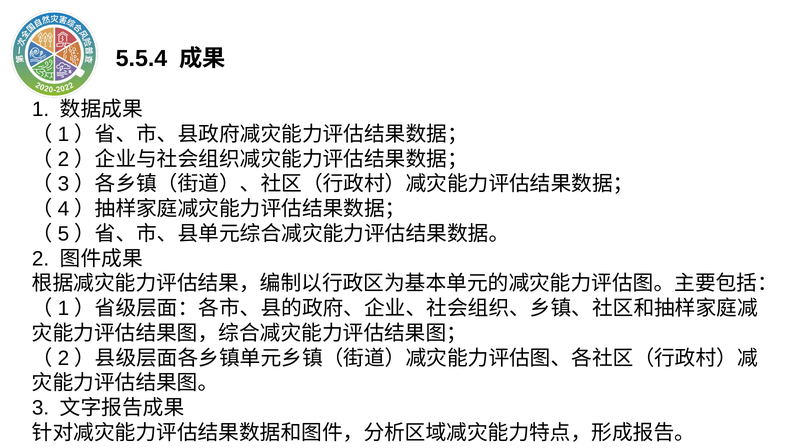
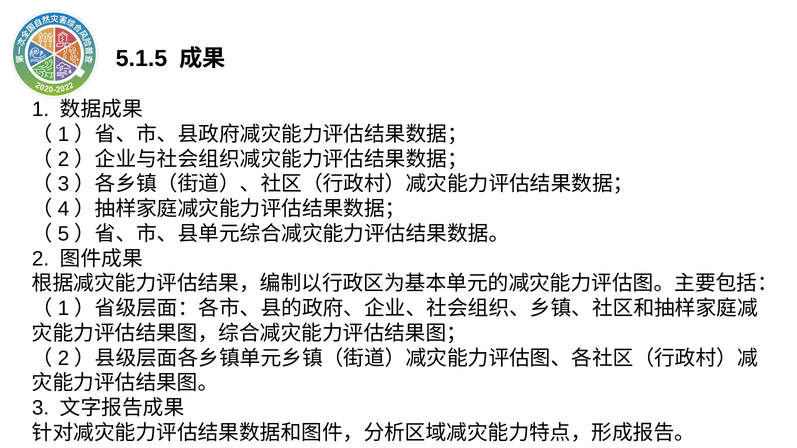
5.5.4: 5.5.4 -> 5.1.5 (141, 58)
